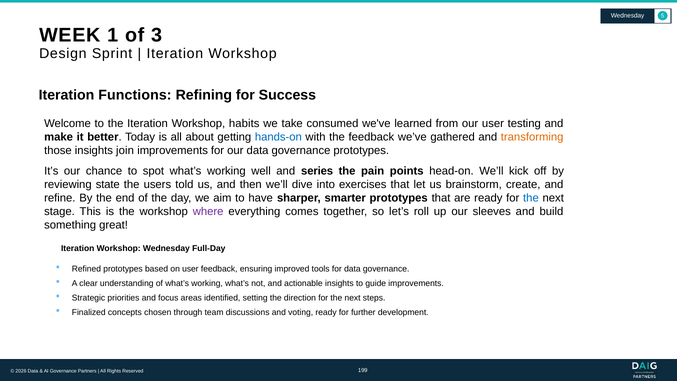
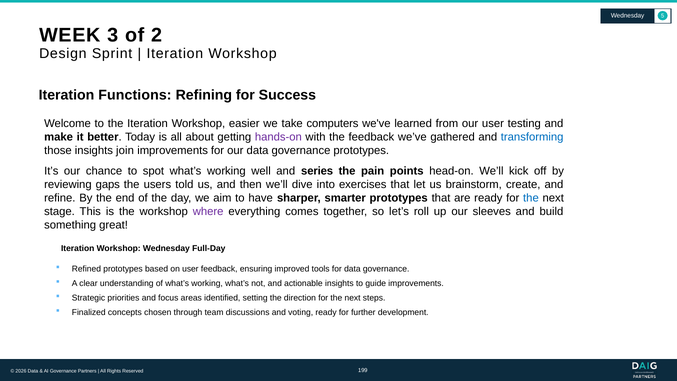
1: 1 -> 3 (113, 35)
3: 3 -> 2 (157, 35)
habits: habits -> easier (244, 123)
consumed: consumed -> computers (333, 123)
hands-on colour: blue -> purple (278, 137)
transforming colour: orange -> blue (532, 137)
state: state -> gaps (108, 184)
